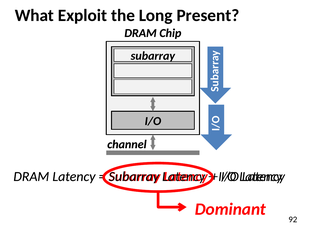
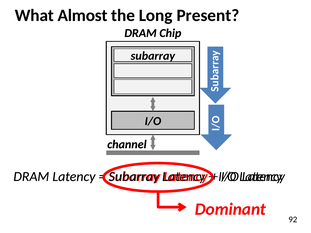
Exploit: Exploit -> Almost (83, 15)
